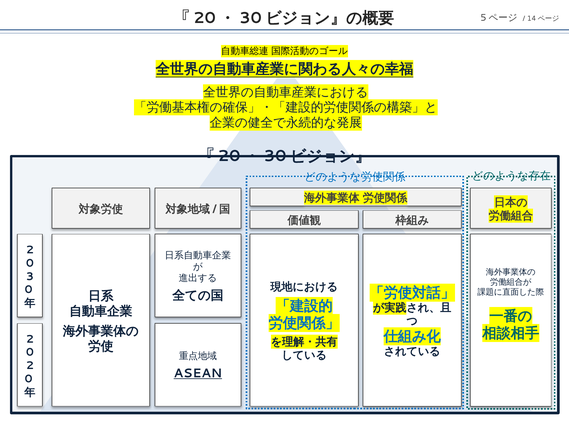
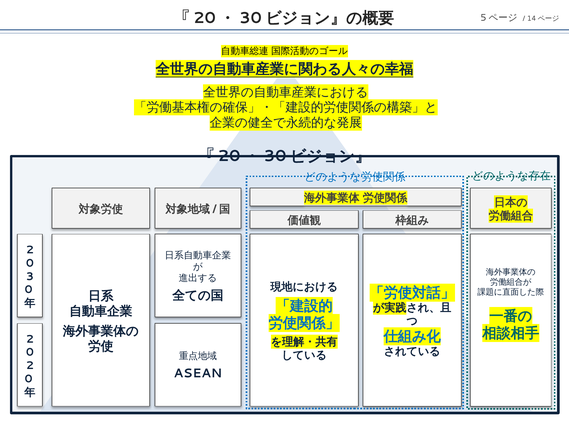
ASEAN underline: present -> none (198, 373)
